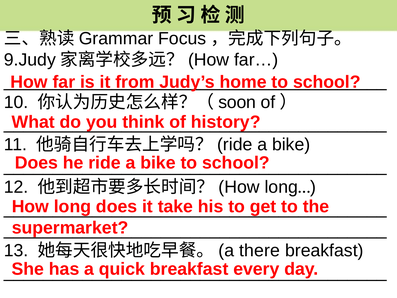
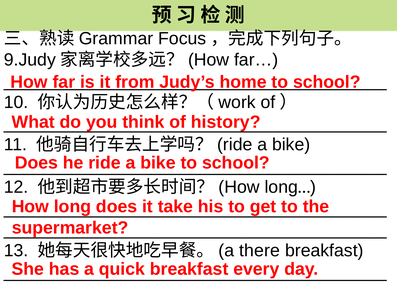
soon: soon -> work (237, 102)
